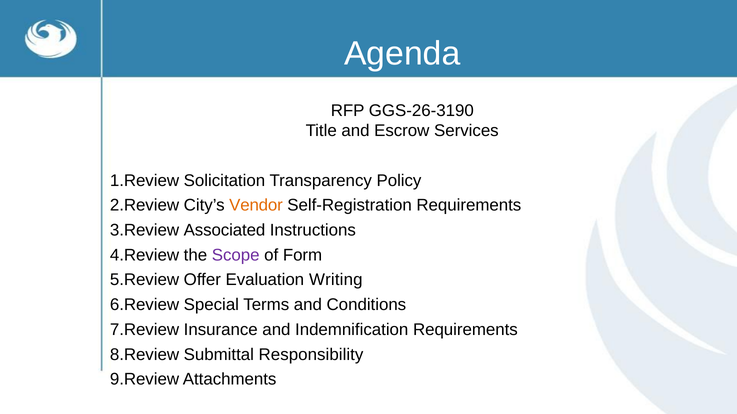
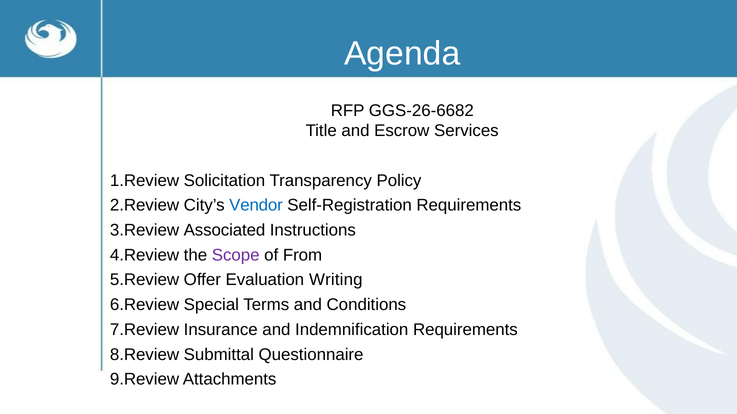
GGS-26-3190: GGS-26-3190 -> GGS-26-6682 (421, 111)
Vendor colour: orange -> blue (256, 206)
Form: Form -> From (303, 255)
Responsibility: Responsibility -> Questionnaire (311, 355)
